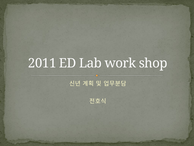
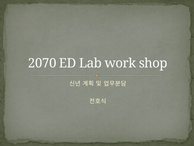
2011: 2011 -> 2070 (42, 63)
